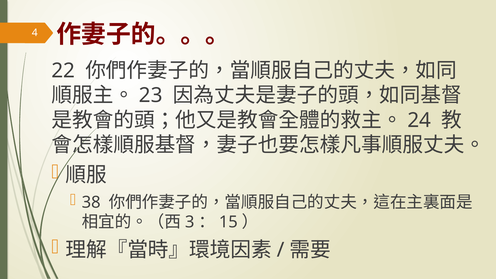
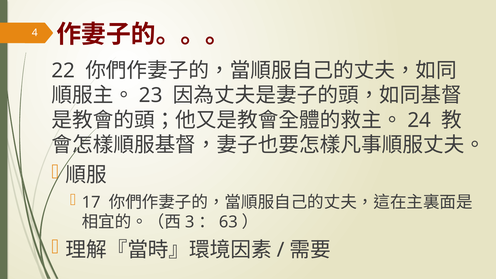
38: 38 -> 17 (91, 202)
15: 15 -> 63 (228, 222)
